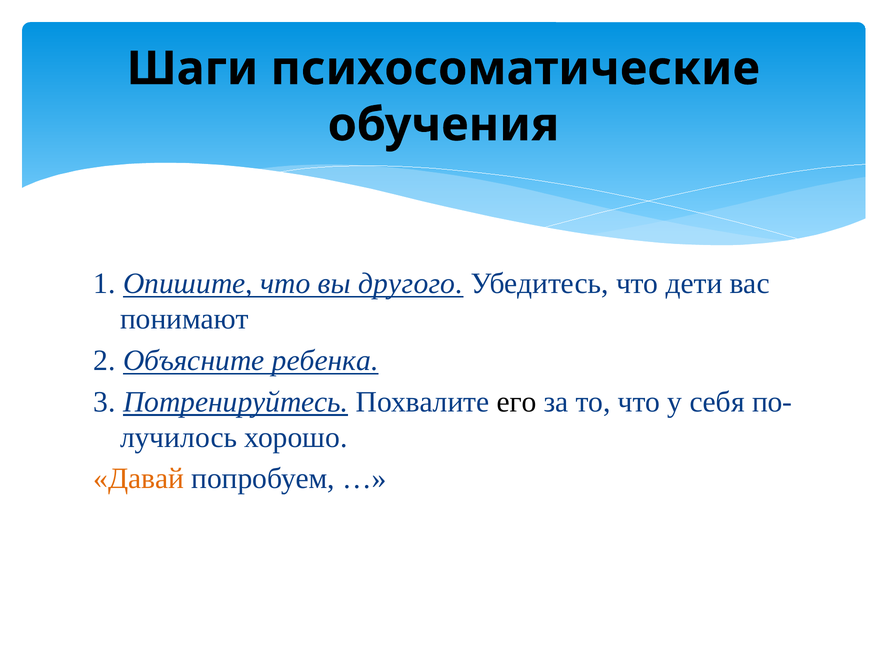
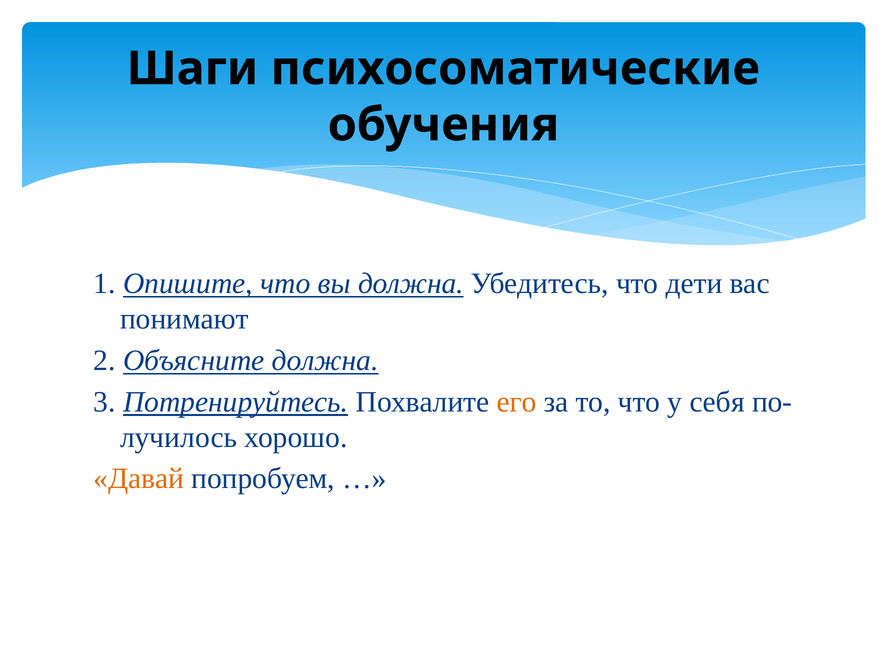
вы другого: другого -> должна (411, 284)
Объясните ребенка: ребенка -> должна (325, 361)
его colour: black -> orange (517, 402)
